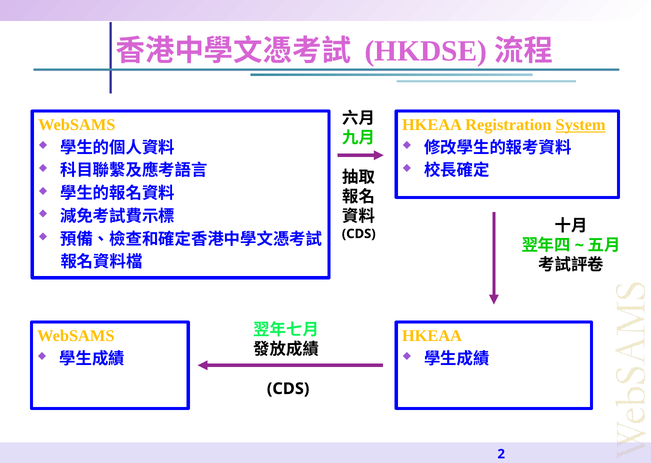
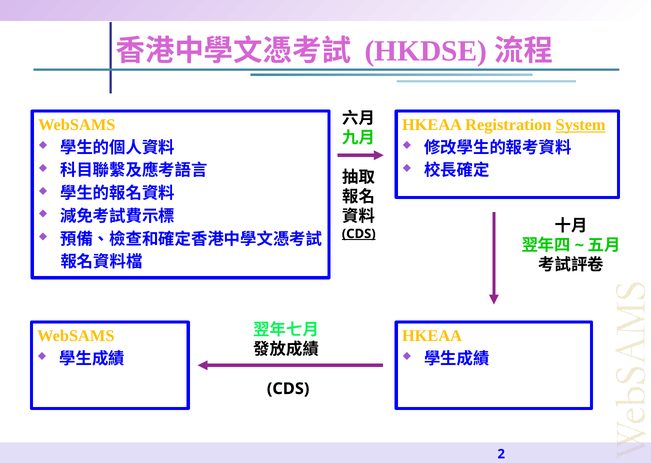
CDS underline: none -> present (359, 234)
